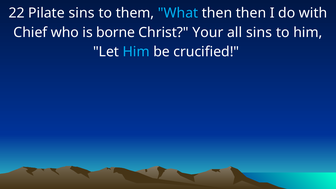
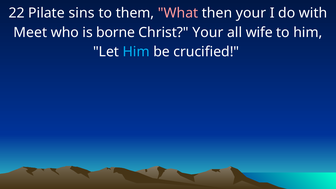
What colour: light blue -> pink (178, 13)
then then: then -> your (251, 13)
Chief: Chief -> Meet (30, 32)
all sins: sins -> wife (259, 32)
